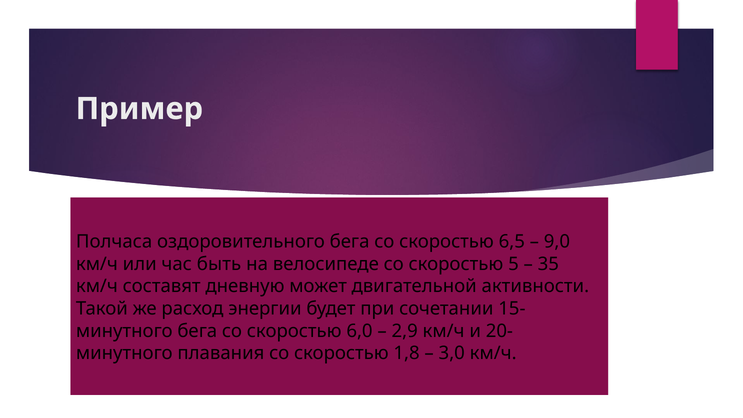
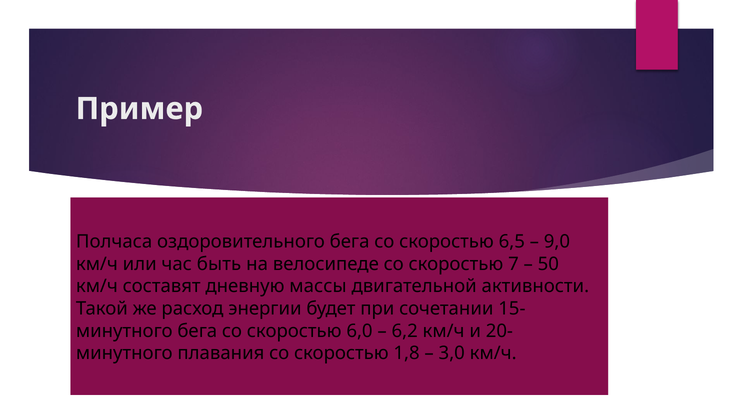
5: 5 -> 7 (513, 264)
35: 35 -> 50 (548, 264)
может: может -> массы (318, 286)
2,9: 2,9 -> 6,2 (405, 331)
